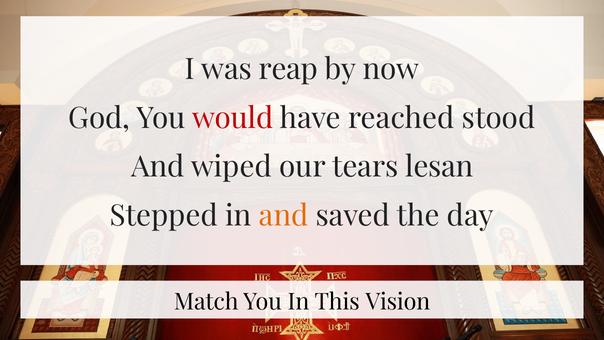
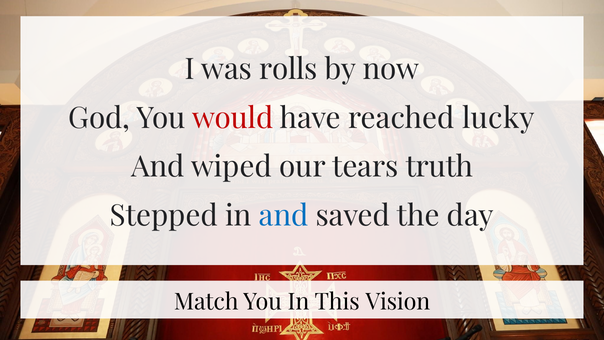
reap: reap -> rolls (288, 69)
stood: stood -> lucky (498, 118)
lesan: lesan -> truth (439, 167)
and colour: orange -> blue (284, 216)
